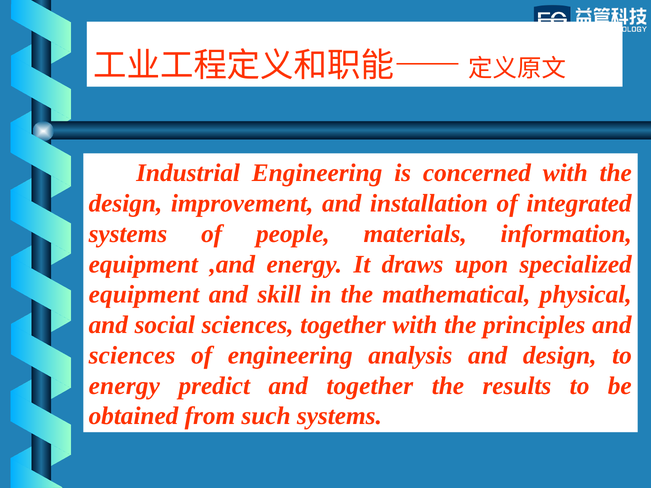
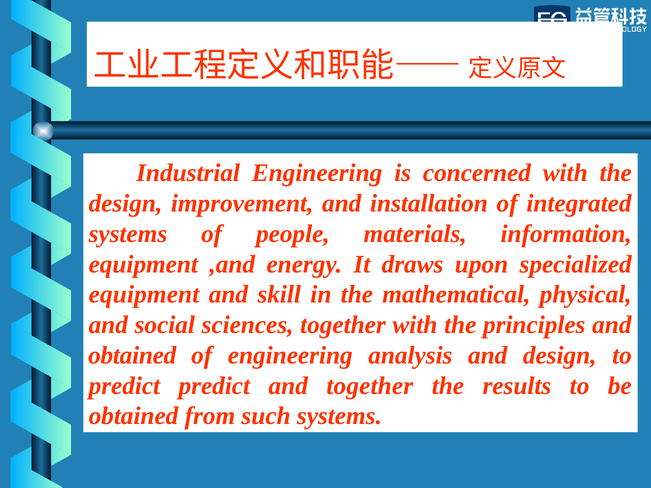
sciences: sciences -> obtained (132, 355)
energy: energy -> predict (124, 386)
